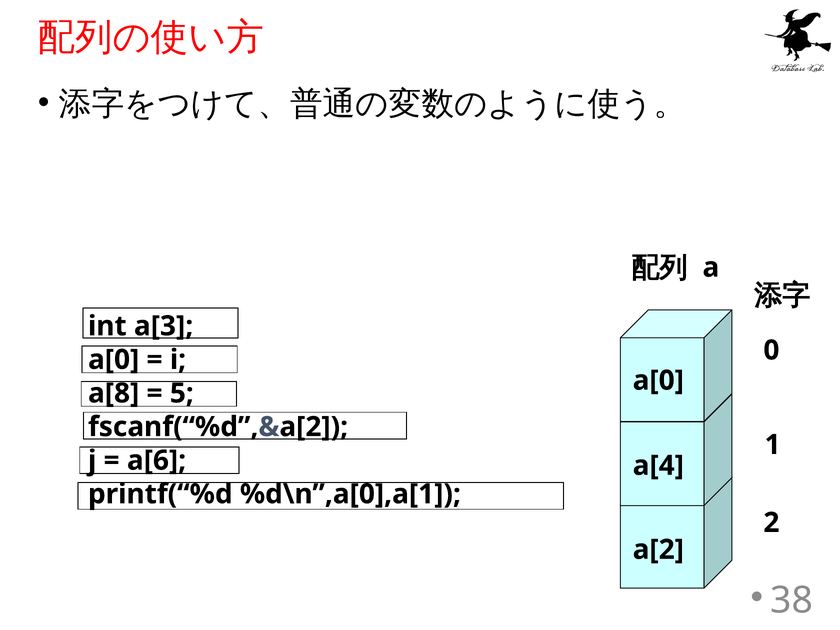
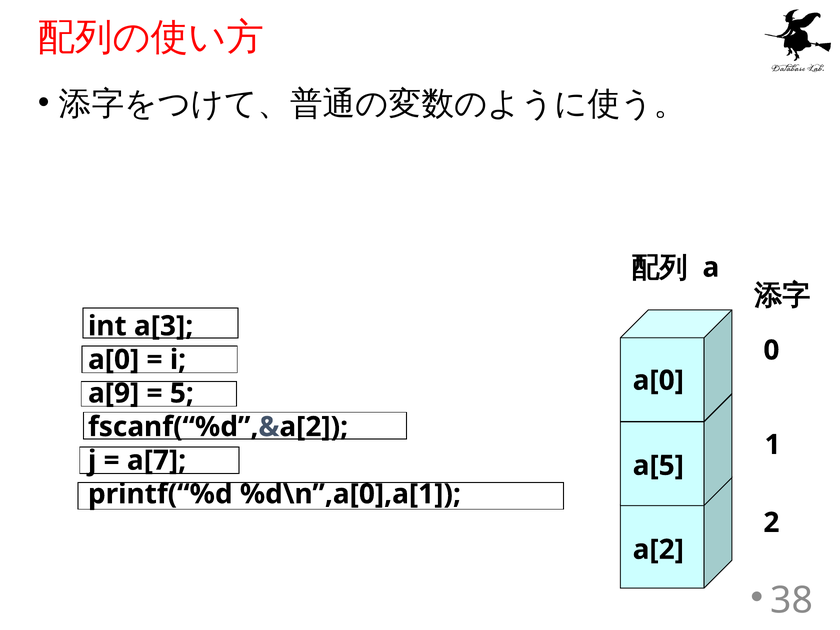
a[8: a[8 -> a[9 (114, 393)
a[6: a[6 -> a[7 (157, 460)
a[4: a[4 -> a[5 (658, 466)
